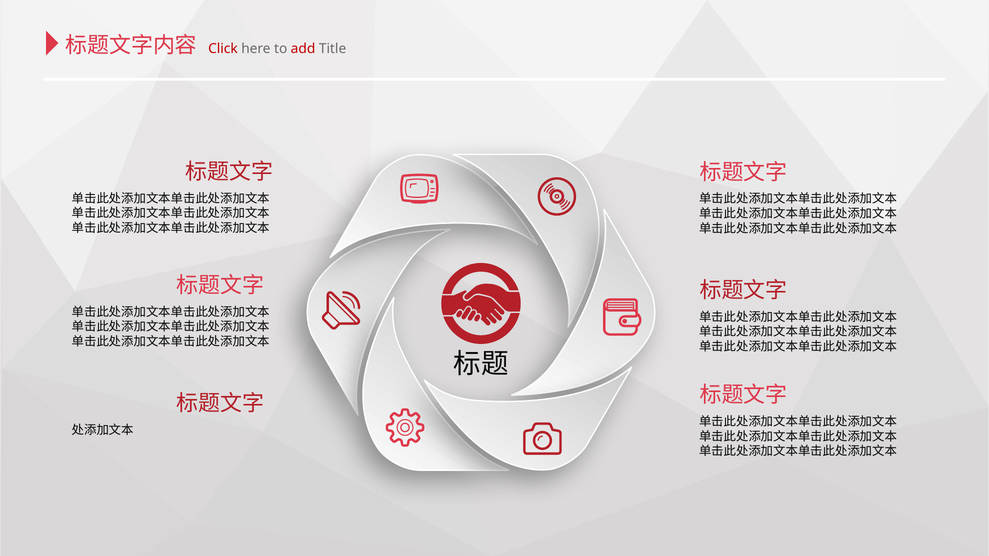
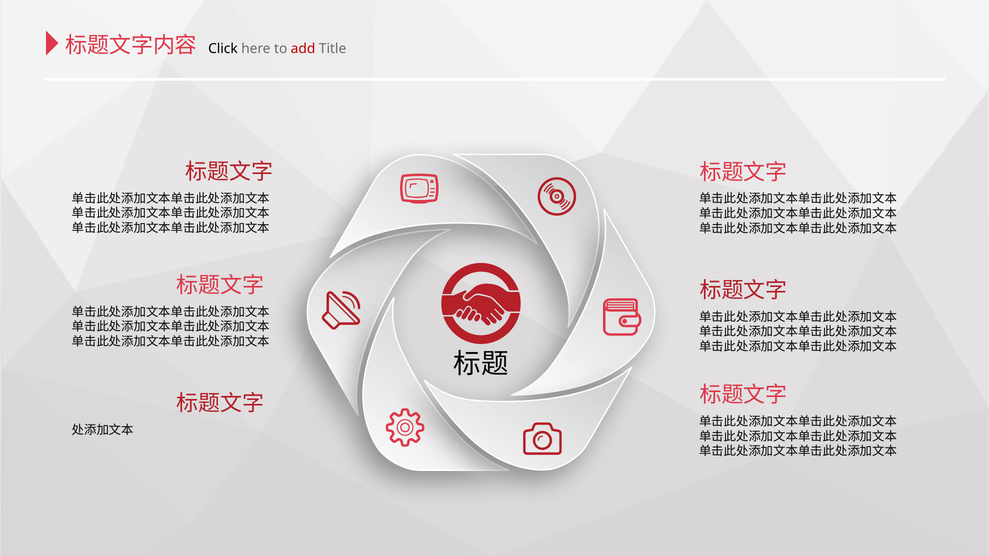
Click colour: red -> black (223, 49)
